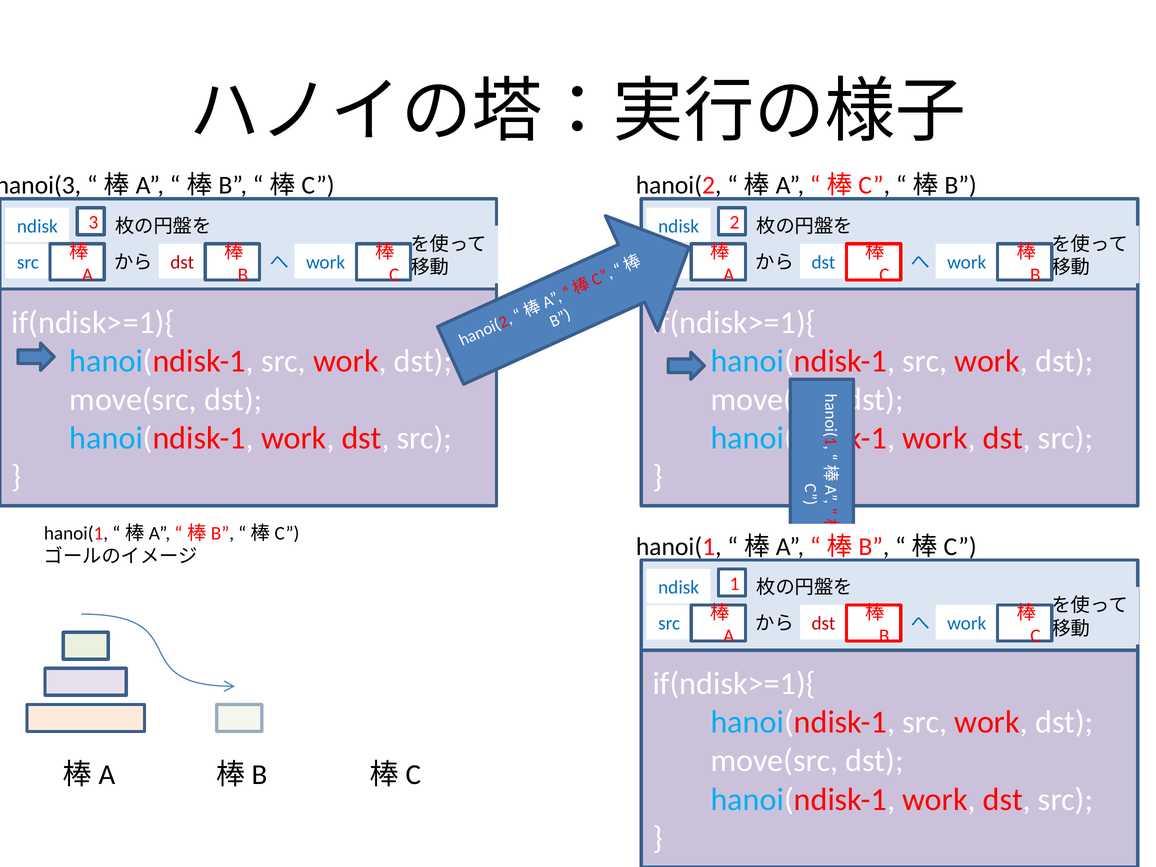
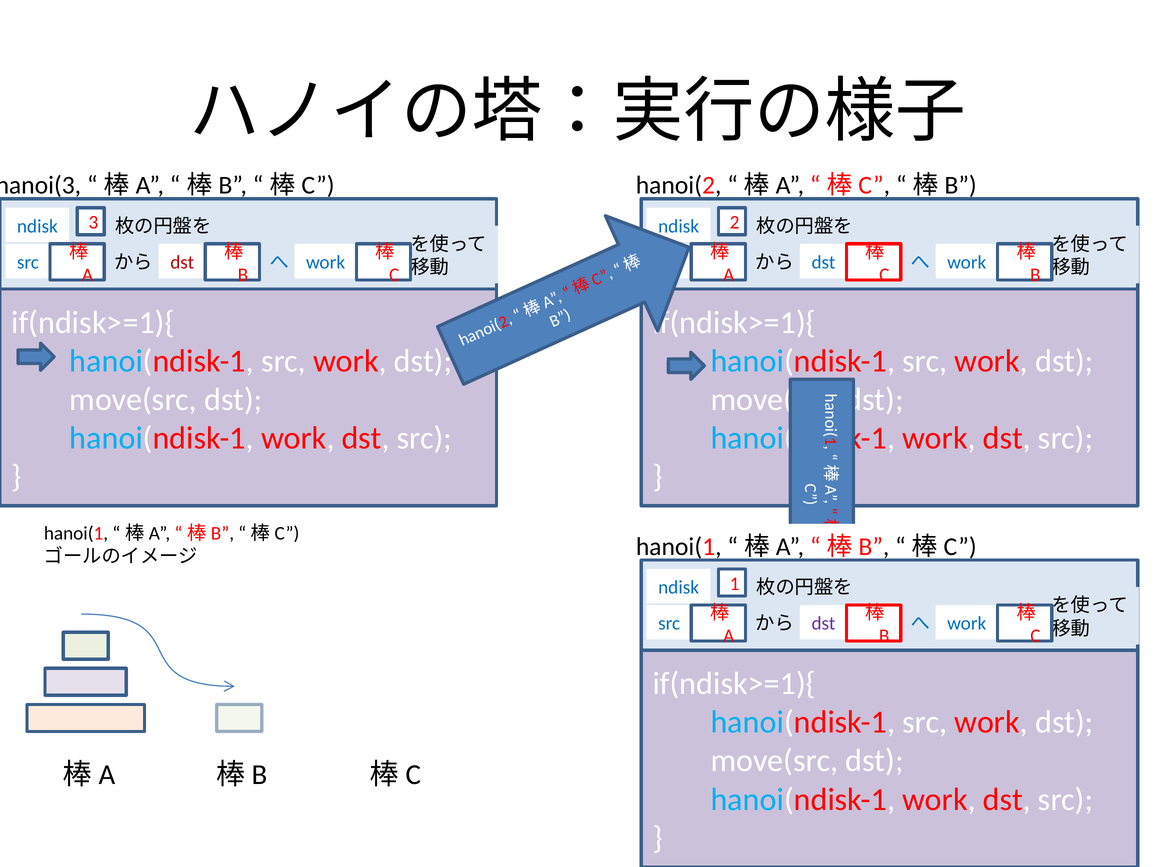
dst colour: red -> purple (823, 624)
